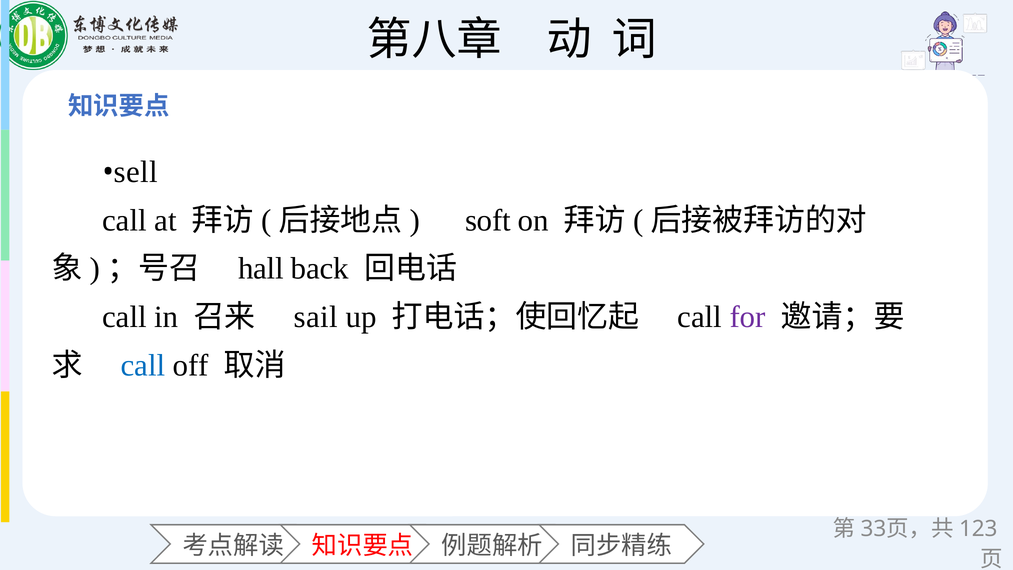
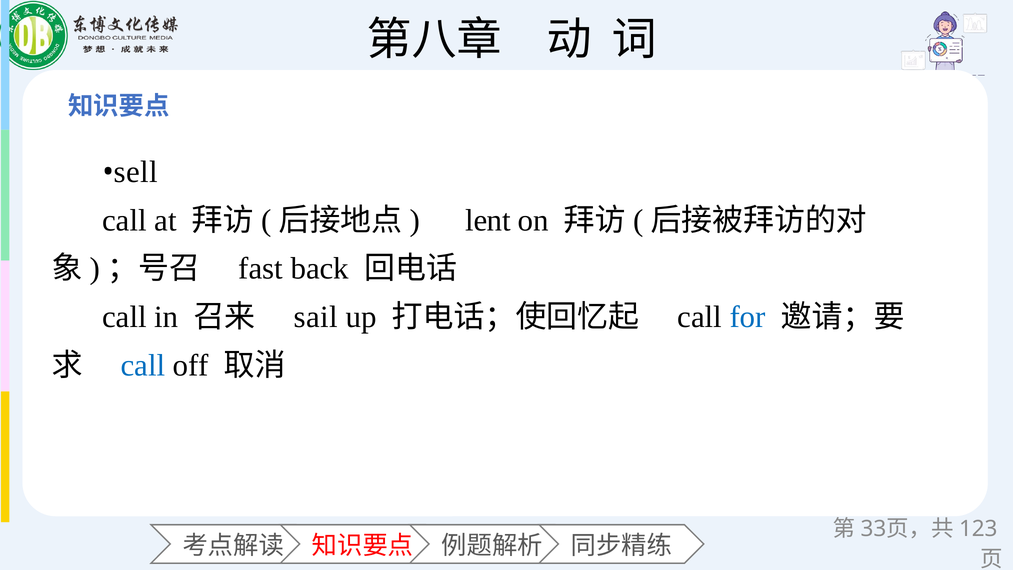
soft: soft -> lent (488, 220)
hall: hall -> fast (261, 269)
for colour: purple -> blue (748, 317)
